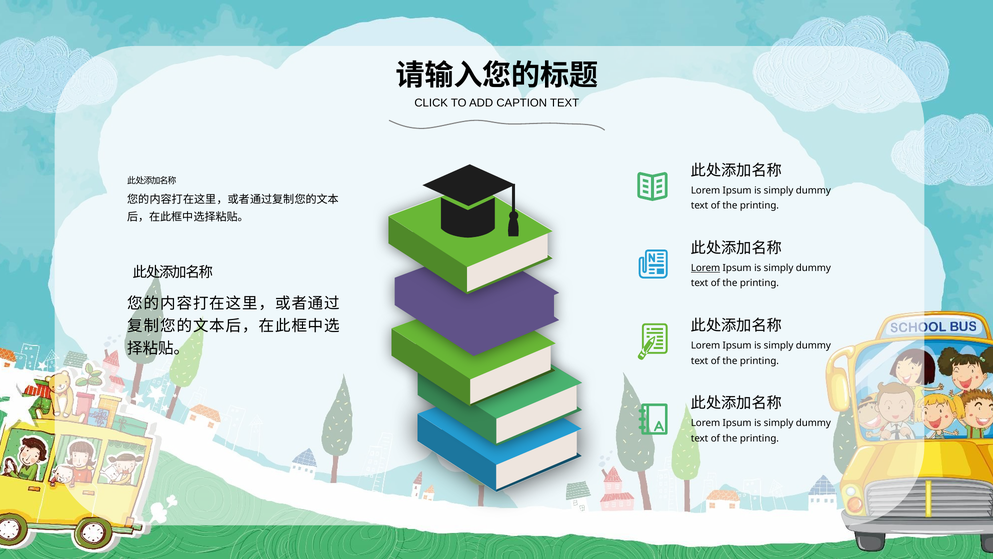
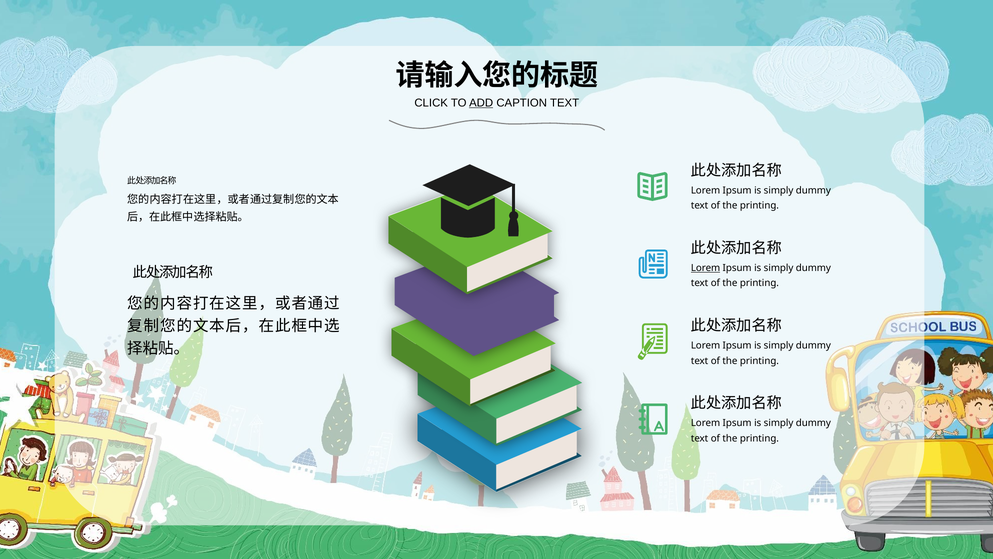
ADD underline: none -> present (481, 103)
